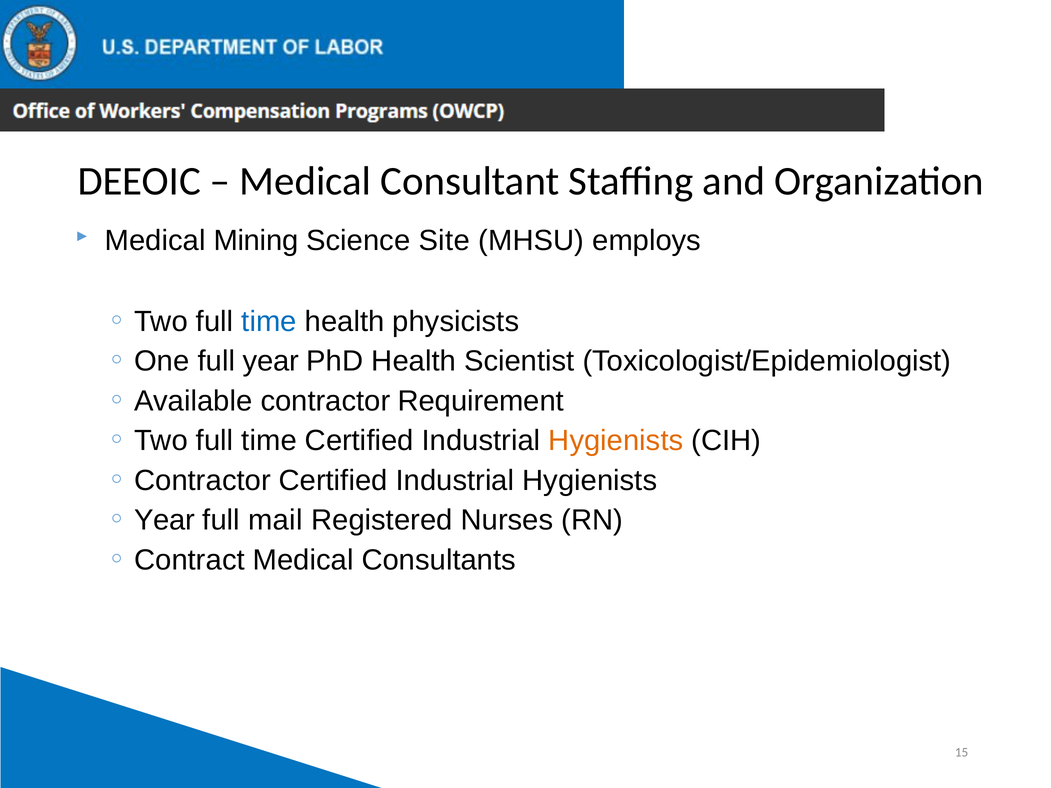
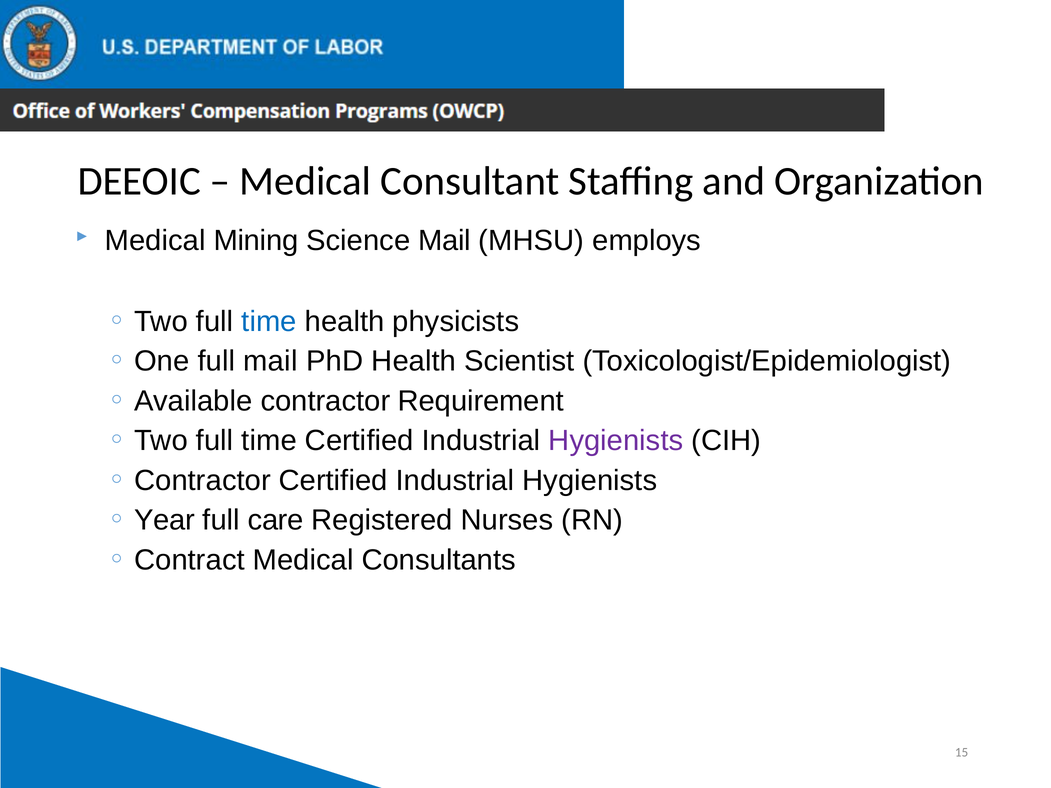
Science Site: Site -> Mail (445, 241)
full year: year -> mail (271, 361)
Hygienists colour: orange -> purple (616, 441)
mail: mail -> care (276, 520)
